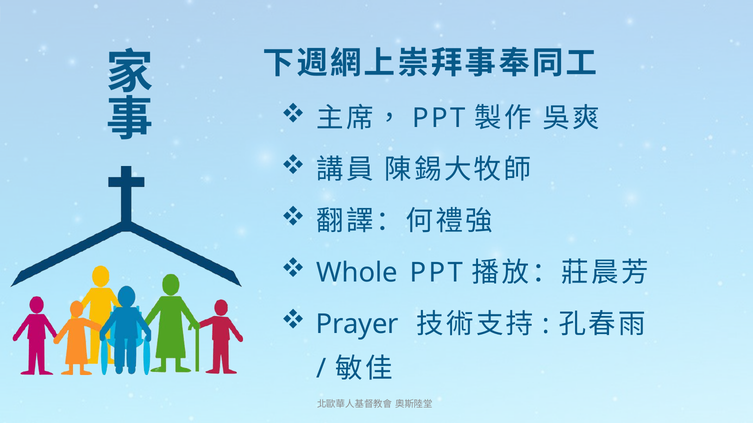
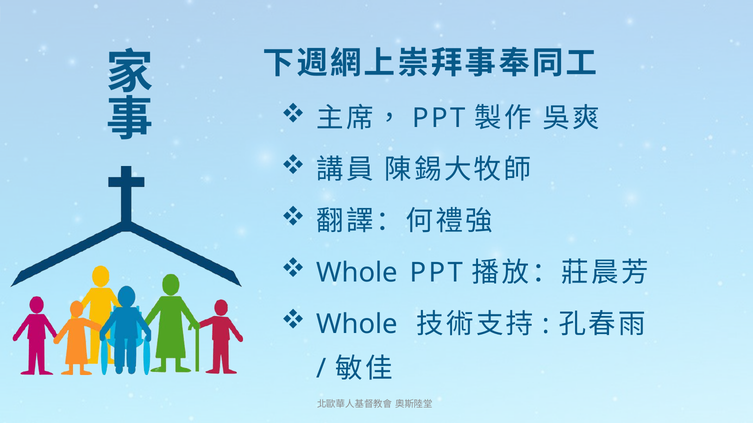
Prayer: Prayer -> Whole (357, 325)
